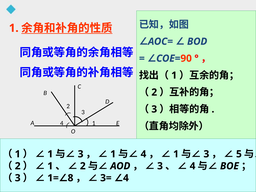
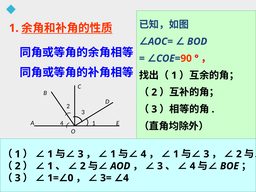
5: 5 -> 2 (239, 154)
8: 8 -> 0 (71, 178)
